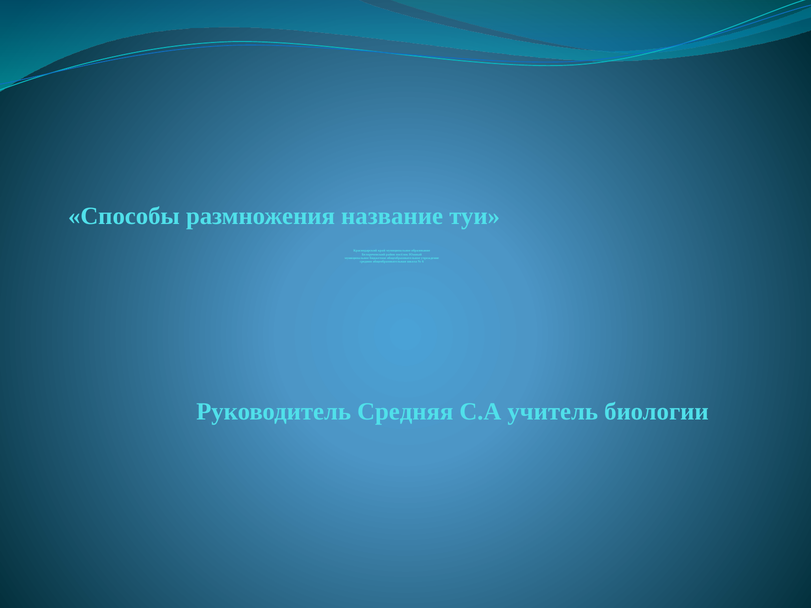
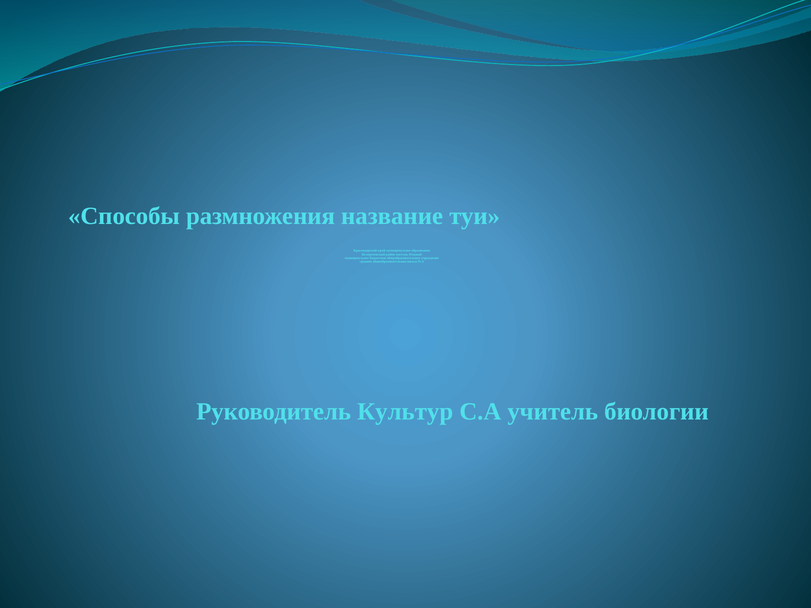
Руководитель Средняя: Средняя -> Культур (405, 412)
